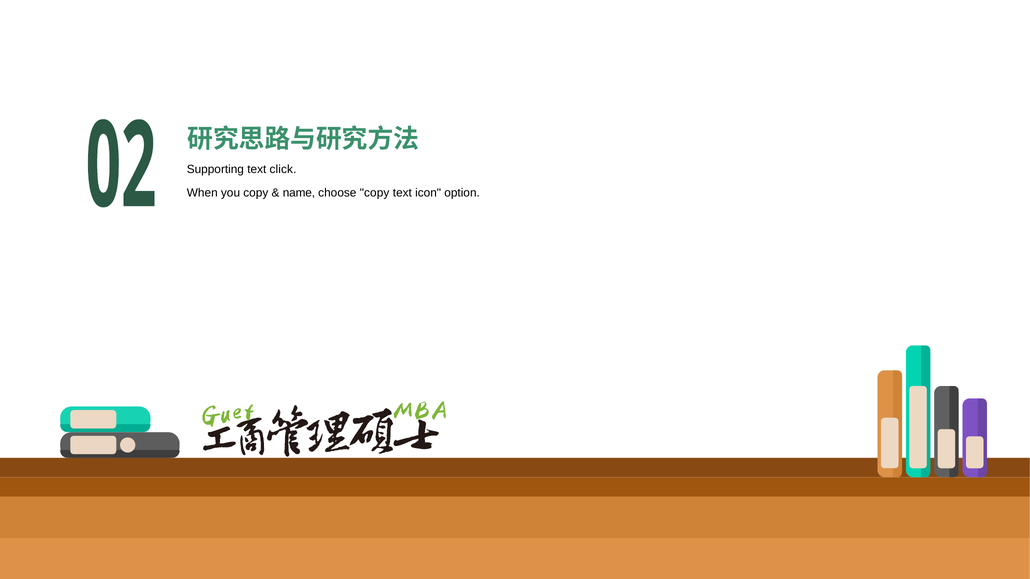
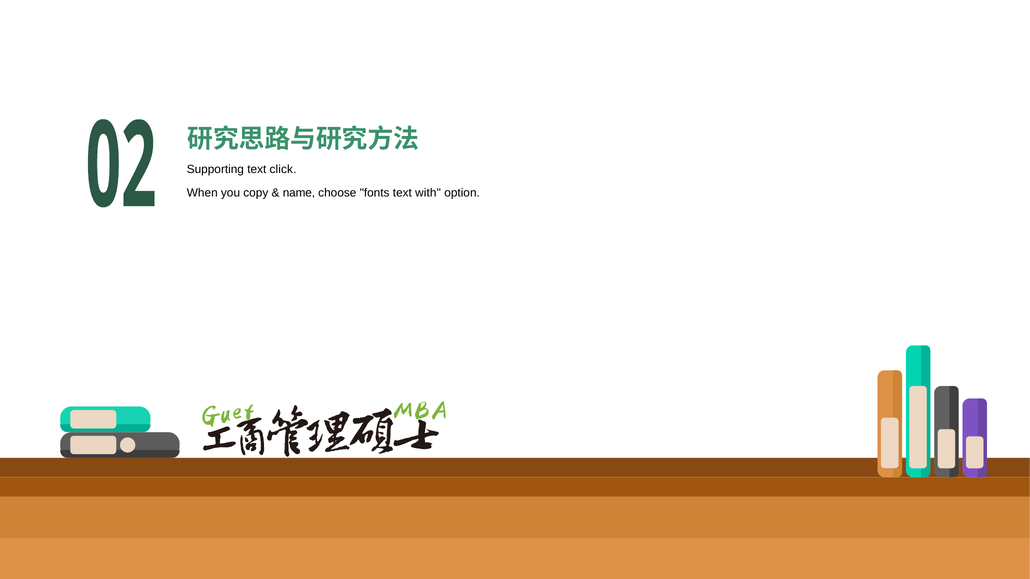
choose copy: copy -> fonts (375, 193)
icon: icon -> with (428, 193)
